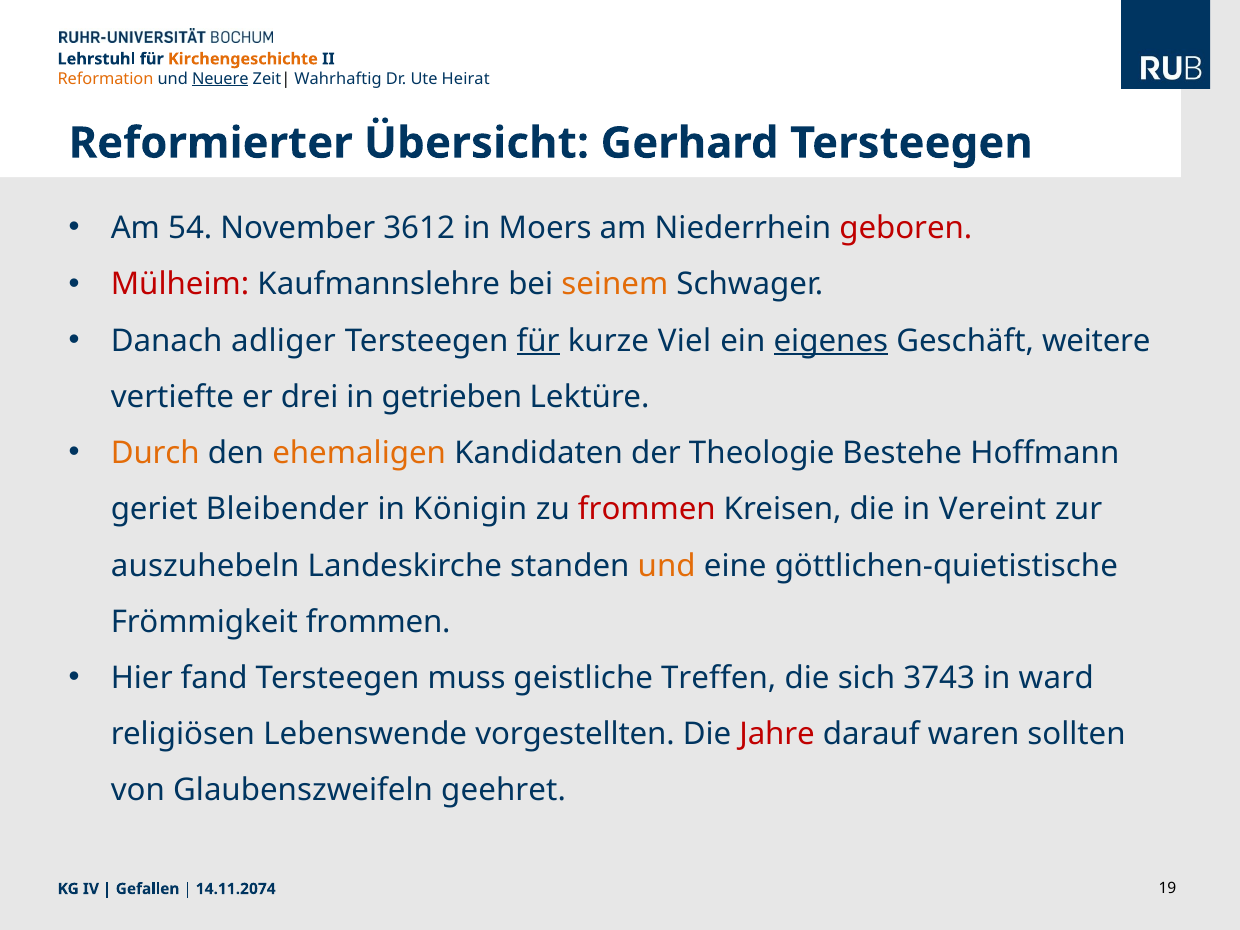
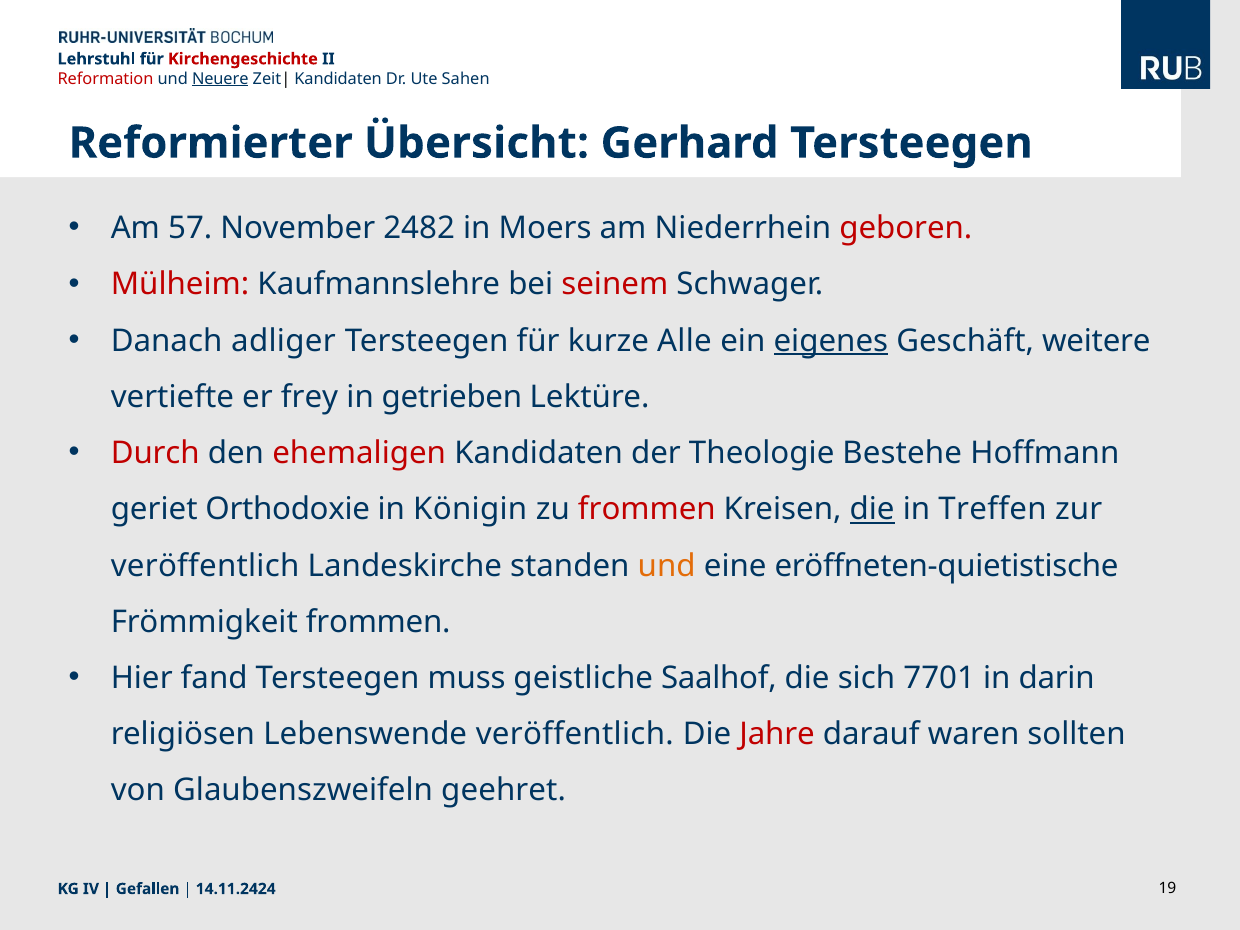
Kirchengeschichte colour: orange -> red (243, 59)
Reformation colour: orange -> red (106, 79)
Wahrhaftig: Wahrhaftig -> Kandidaten (338, 79)
Heirat: Heirat -> Sahen (466, 79)
54: 54 -> 57 (190, 228)
3612: 3612 -> 2482 (419, 228)
seinem colour: orange -> red (615, 285)
für underline: present -> none (538, 341)
Viel: Viel -> Alle (684, 341)
drei: drei -> frey (310, 397)
Durch colour: orange -> red (155, 453)
ehemaligen colour: orange -> red (359, 453)
Bleibender: Bleibender -> Orthodoxie (288, 510)
die underline: none -> present (872, 510)
Vereint: Vereint -> Treffen (993, 510)
auszuhebeln: auszuhebeln -> veröffentlich (205, 566)
göttlichen-quietistische: göttlichen-quietistische -> eröffneten-quietistische (946, 566)
Treffen: Treffen -> Saalhof (719, 678)
3743: 3743 -> 7701 (939, 678)
ward: ward -> darin (1057, 678)
Lebenswende vorgestellten: vorgestellten -> veröffentlich (575, 734)
14.11.2074: 14.11.2074 -> 14.11.2424 (236, 889)
